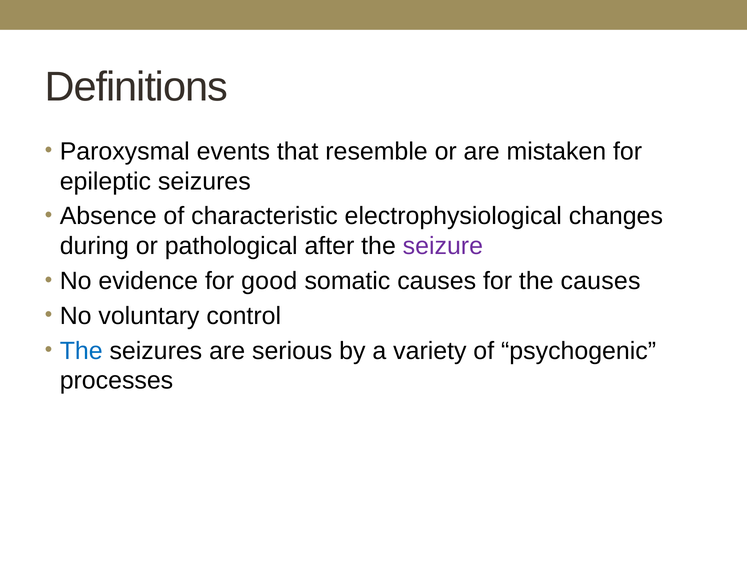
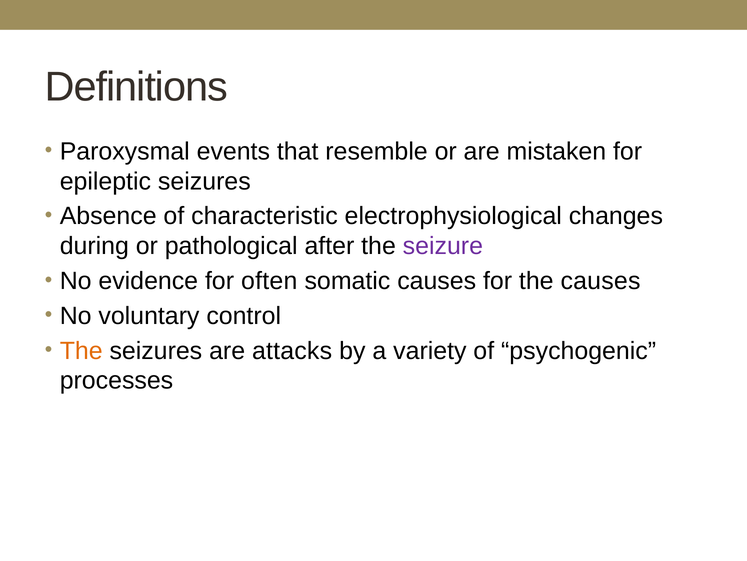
good: good -> often (269, 281)
The colour: blue -> orange (81, 350)
serious: serious -> attacks (292, 350)
